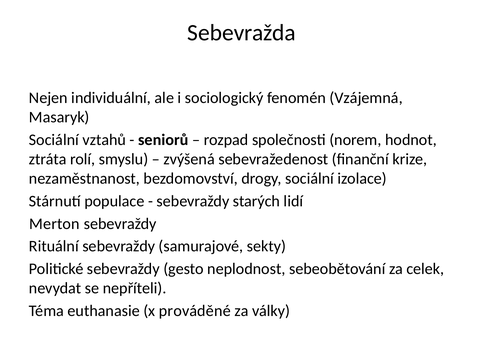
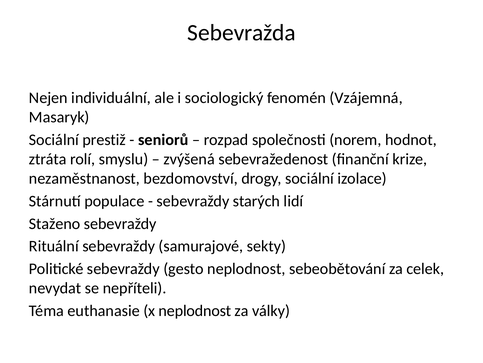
vztahů: vztahů -> prestiž (104, 140)
Merton: Merton -> Staženo (55, 223)
x prováděné: prováděné -> neplodnost (195, 310)
